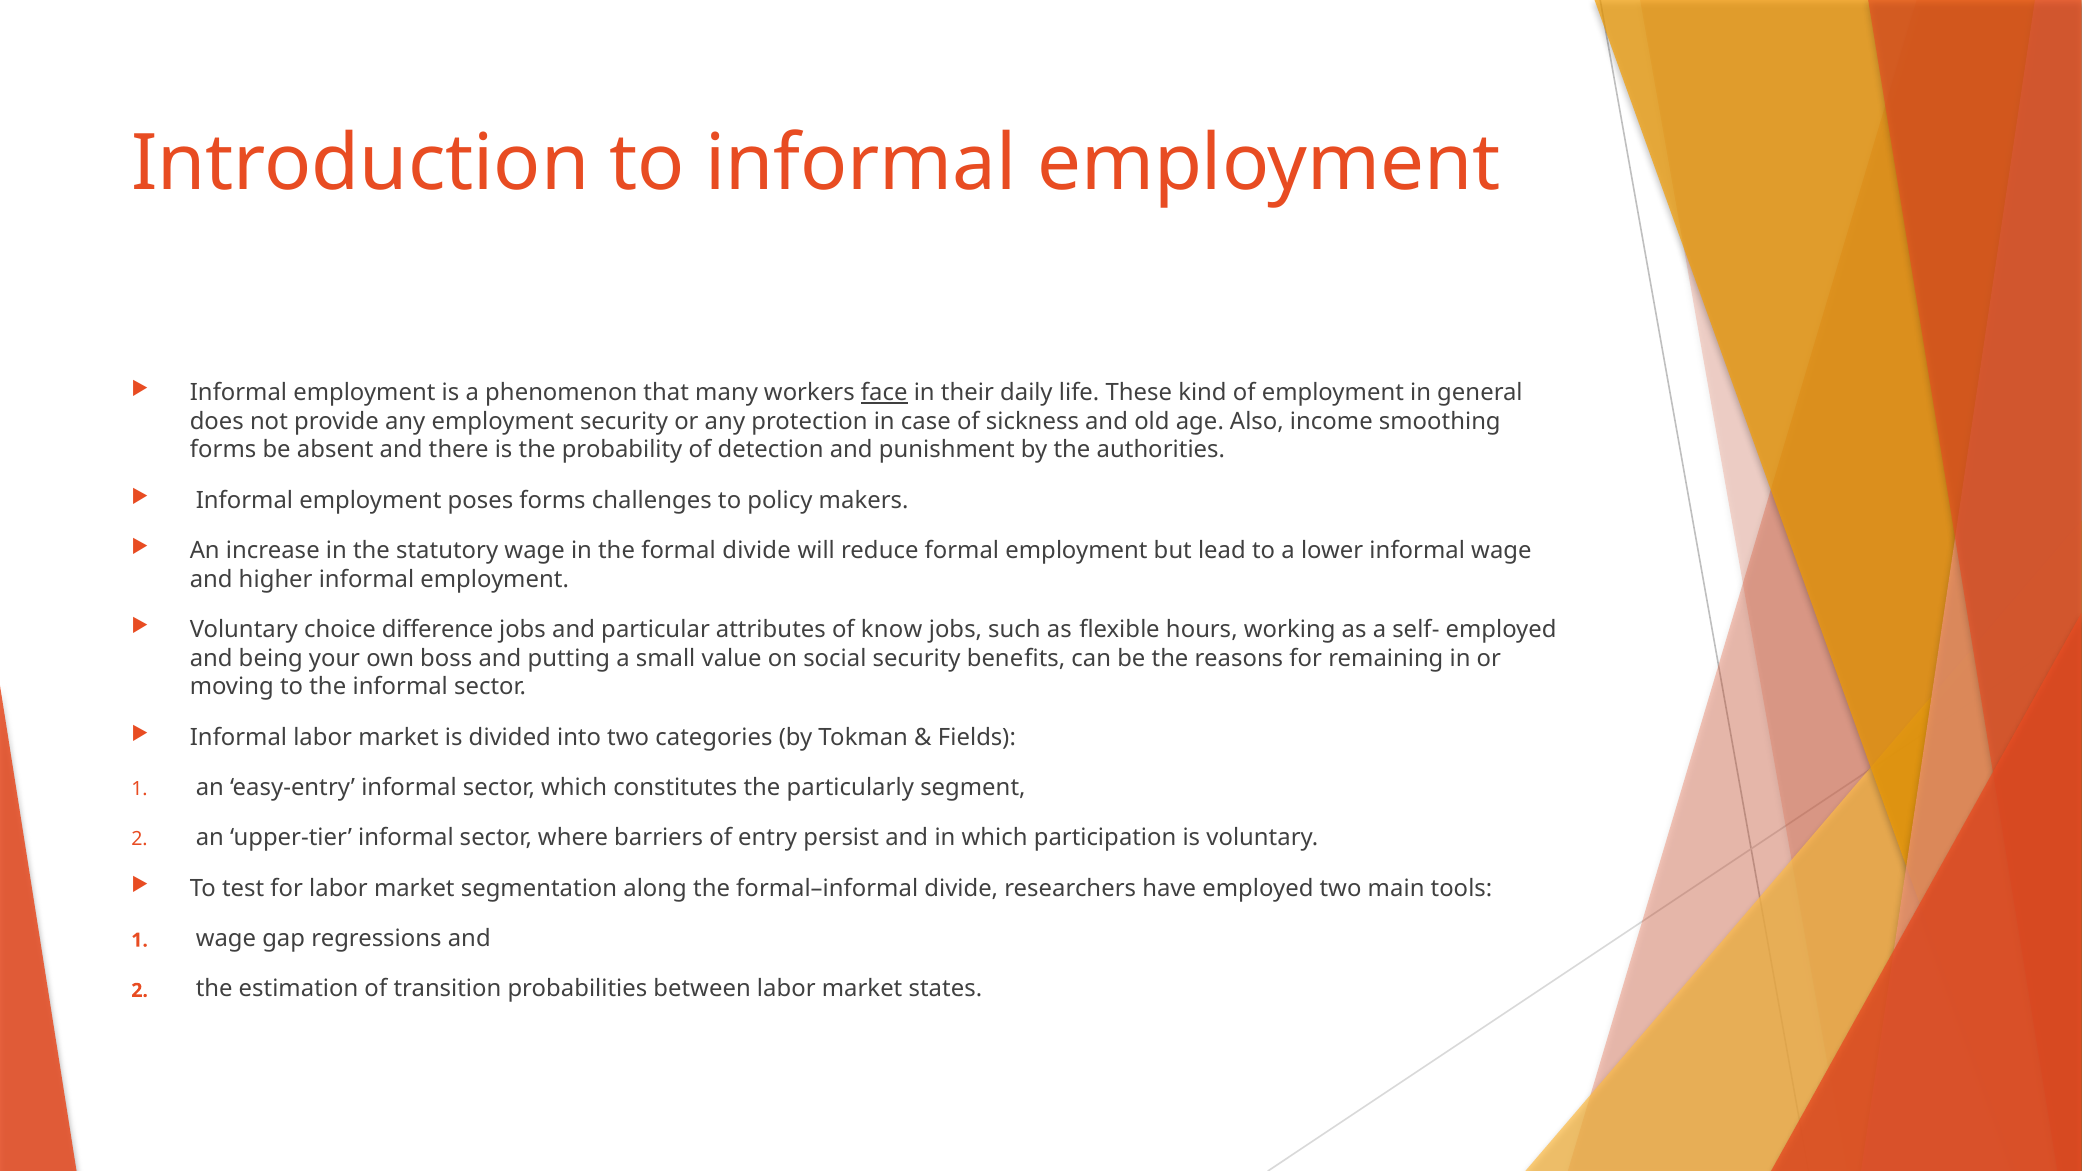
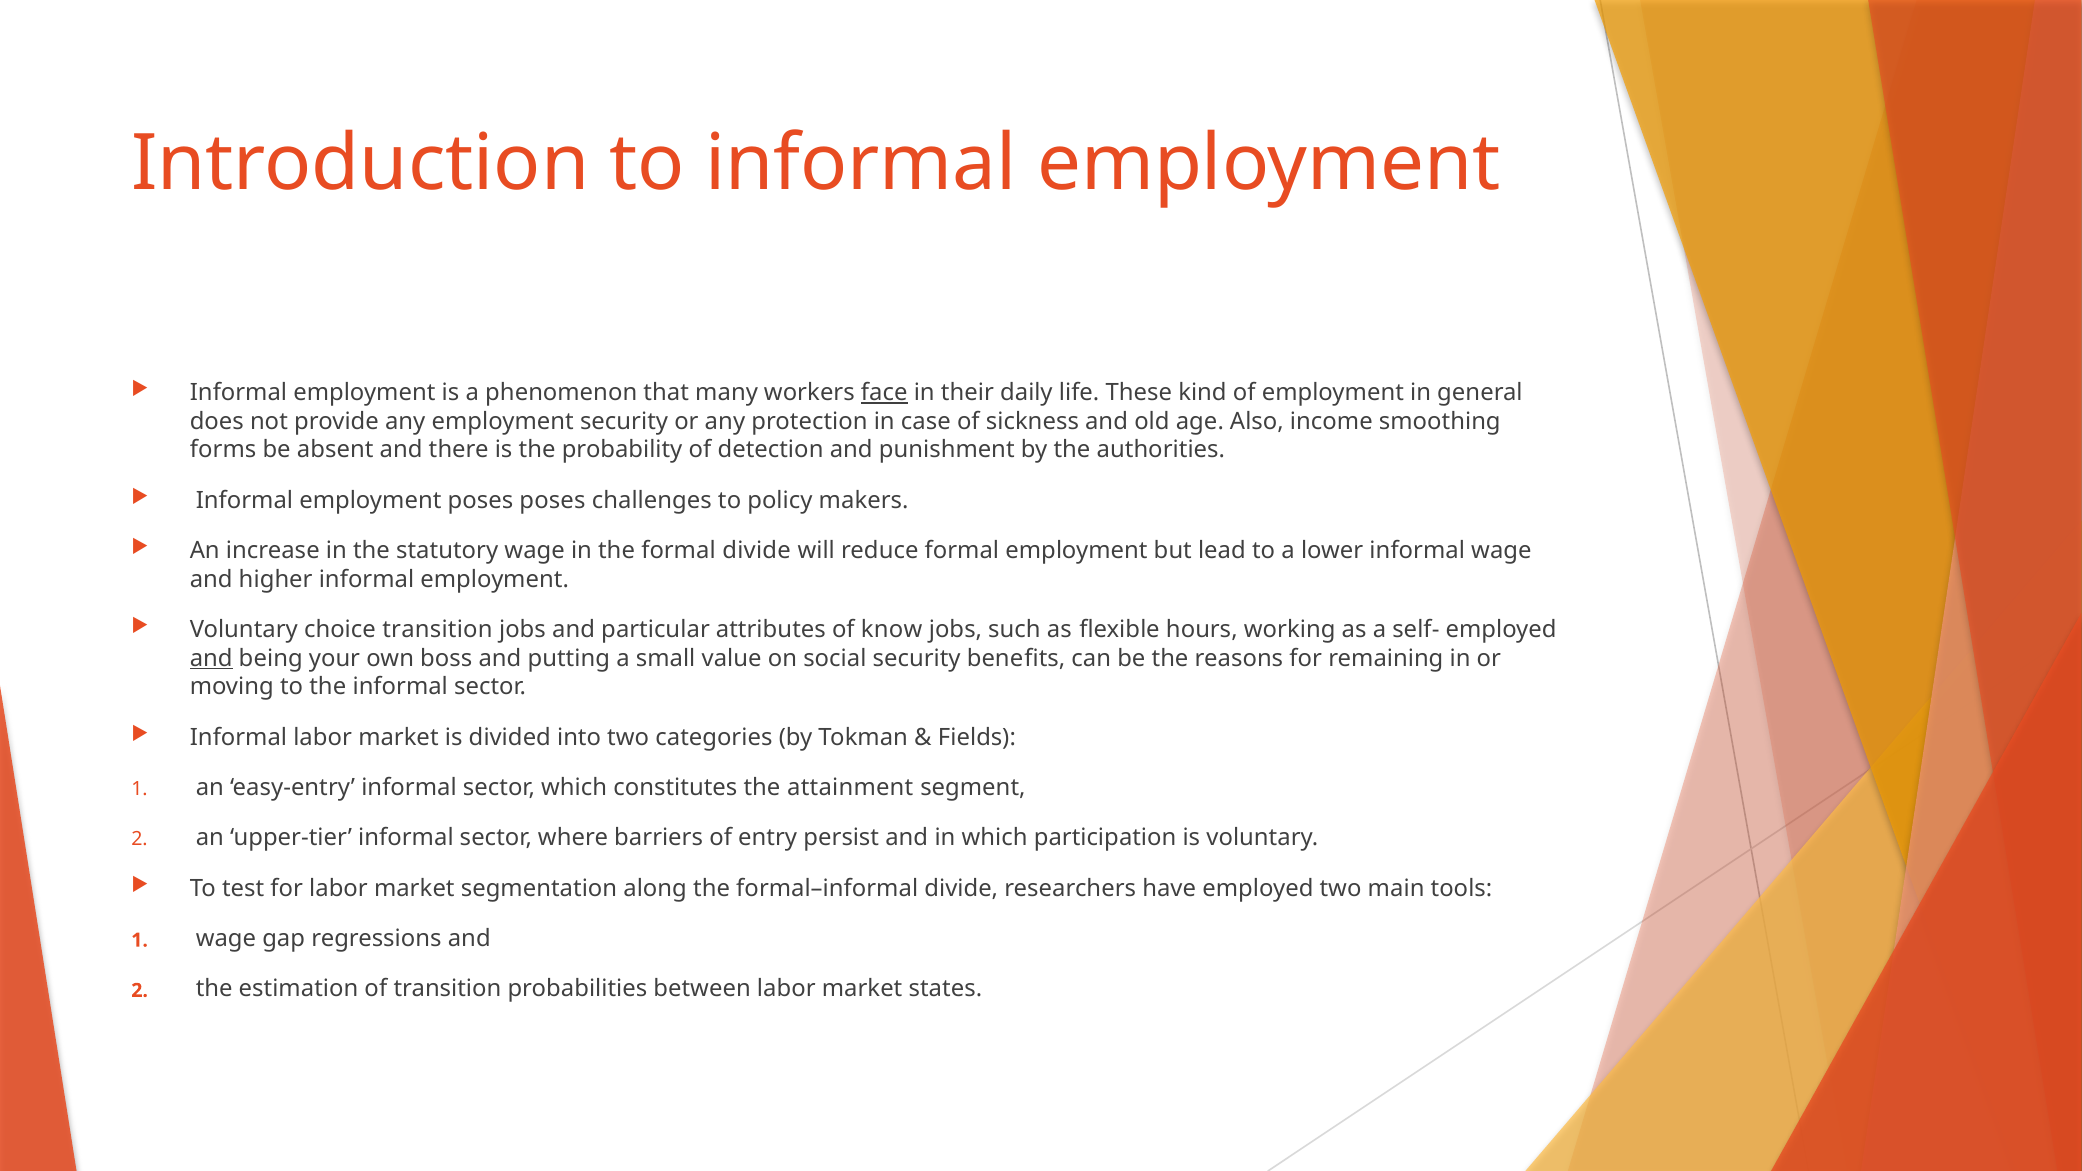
poses forms: forms -> poses (552, 500)
choice difference: difference -> transition (437, 630)
and underline: none -> present (211, 658)
particularly: particularly -> attainment (850, 788)
